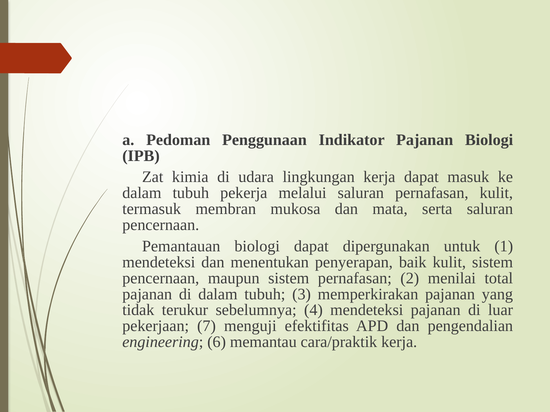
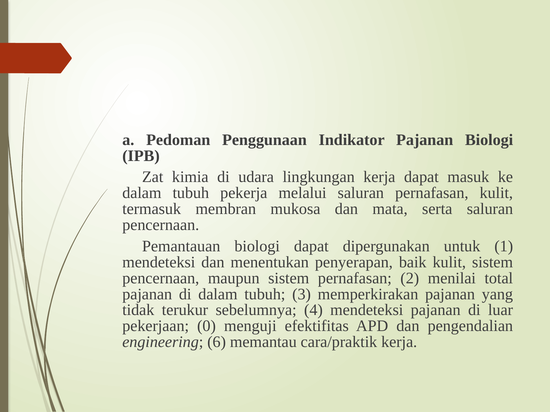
7: 7 -> 0 (207, 326)
